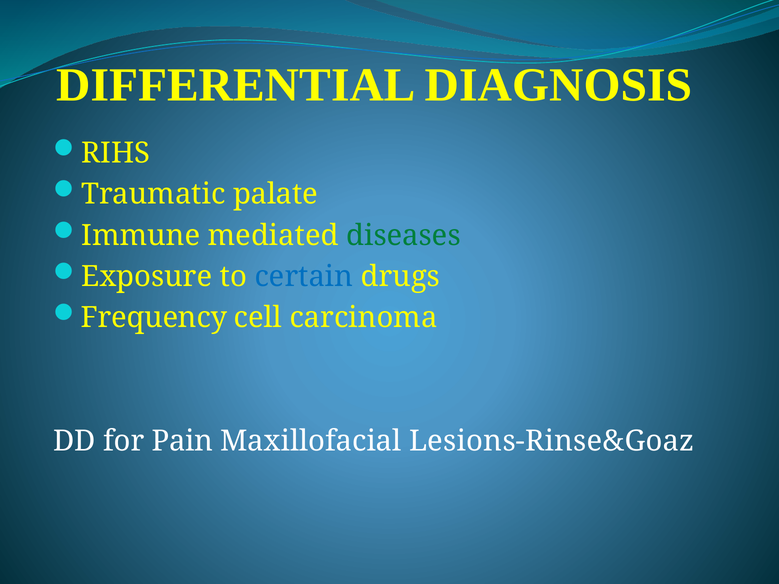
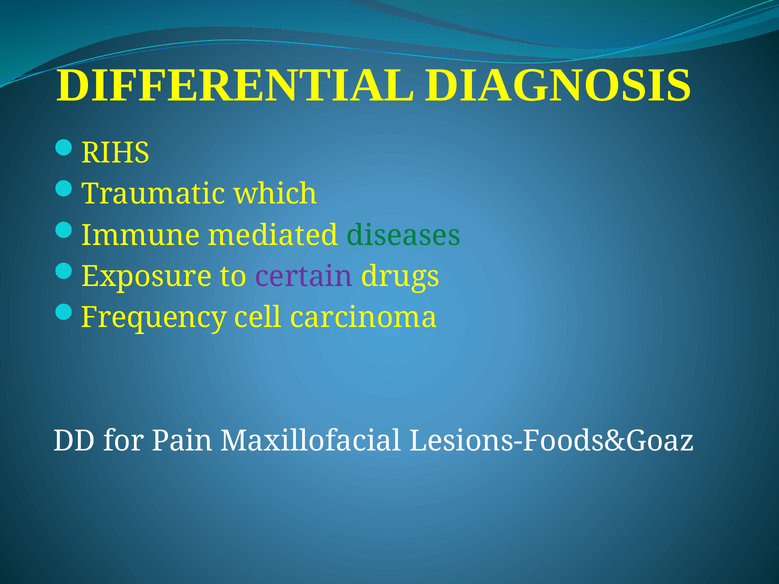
palate: palate -> which (275, 194)
certain colour: blue -> purple (304, 277)
Lesions-Rinse&Goaz: Lesions-Rinse&Goaz -> Lesions-Foods&Goaz (552, 441)
